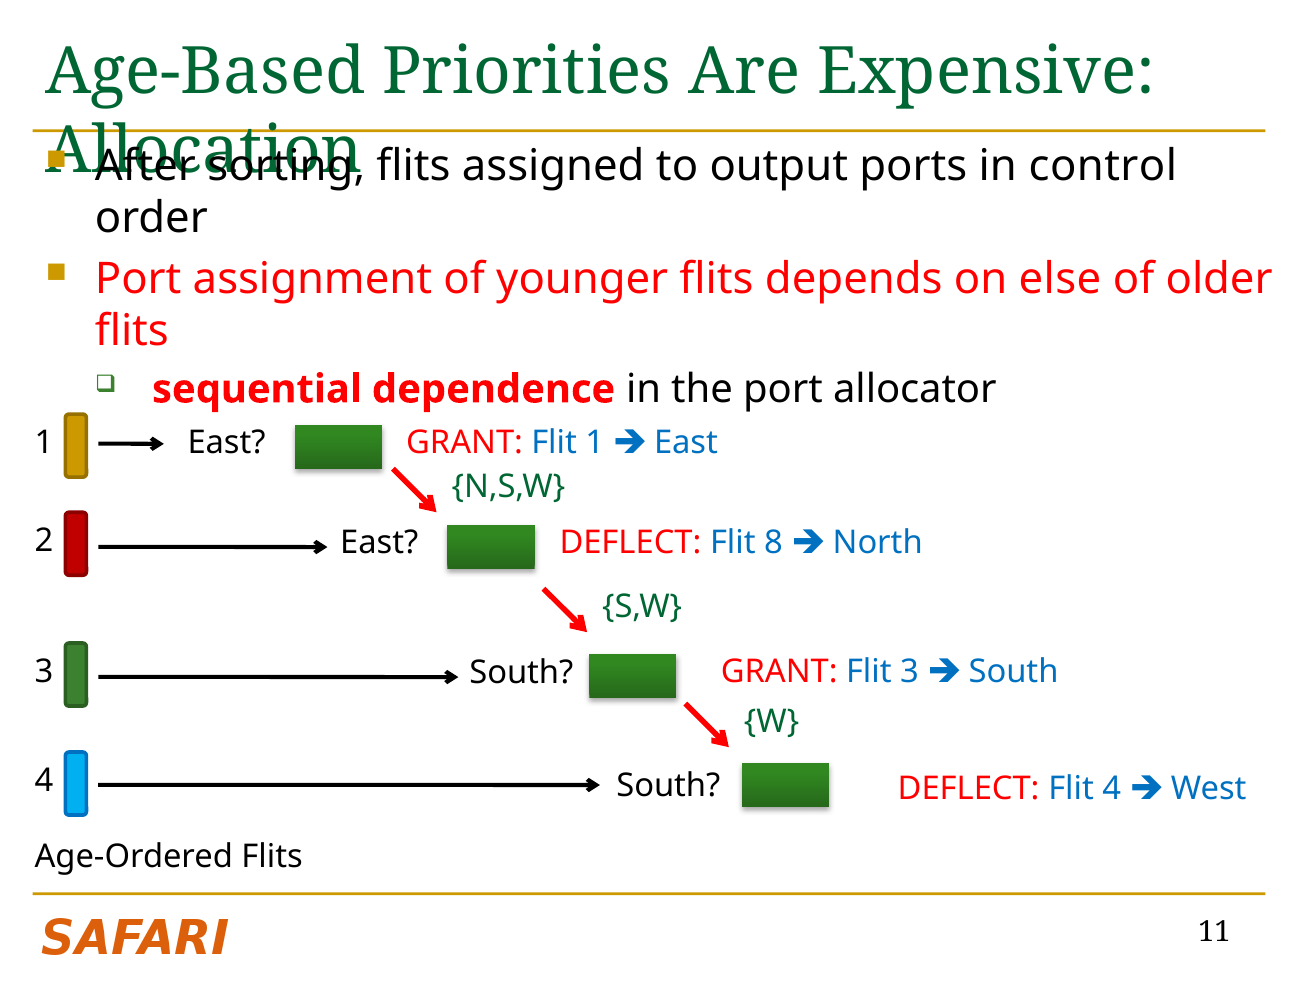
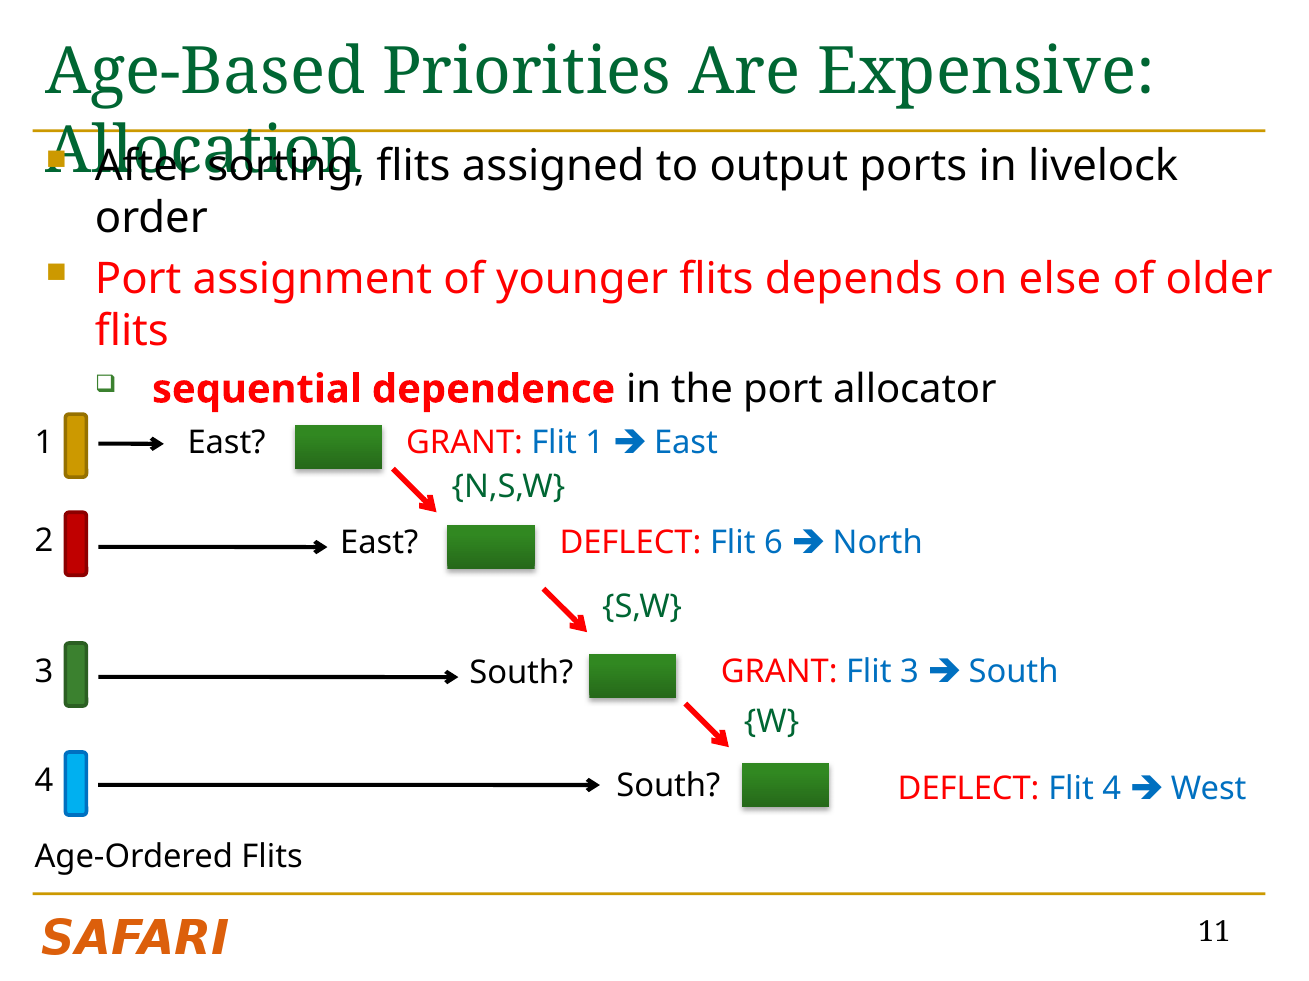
control: control -> livelock (1103, 166)
8: 8 -> 6 (774, 543)
